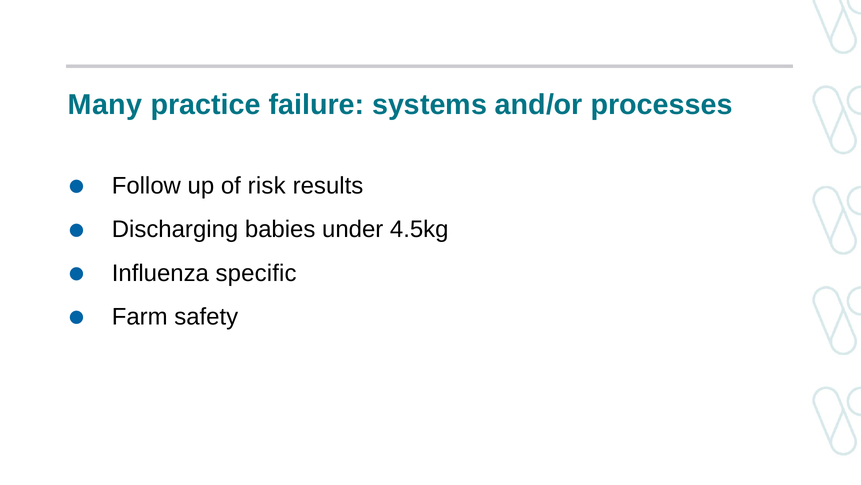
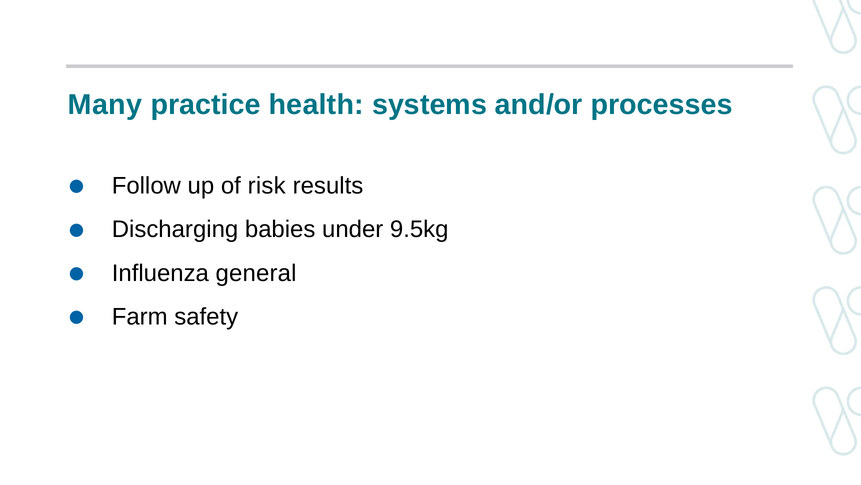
failure: failure -> health (316, 105)
4.5kg: 4.5kg -> 9.5kg (419, 229)
specific: specific -> general (256, 273)
